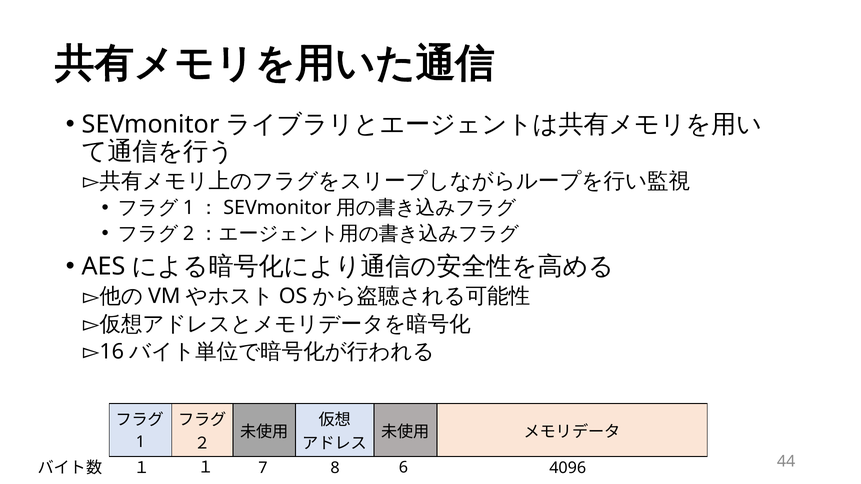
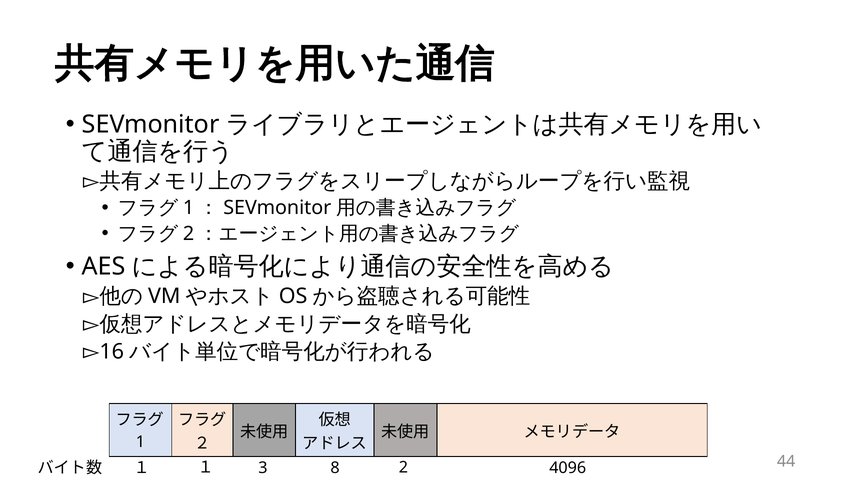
7: 7 -> 3 (263, 468)
8 6: 6 -> 2 (403, 468)
